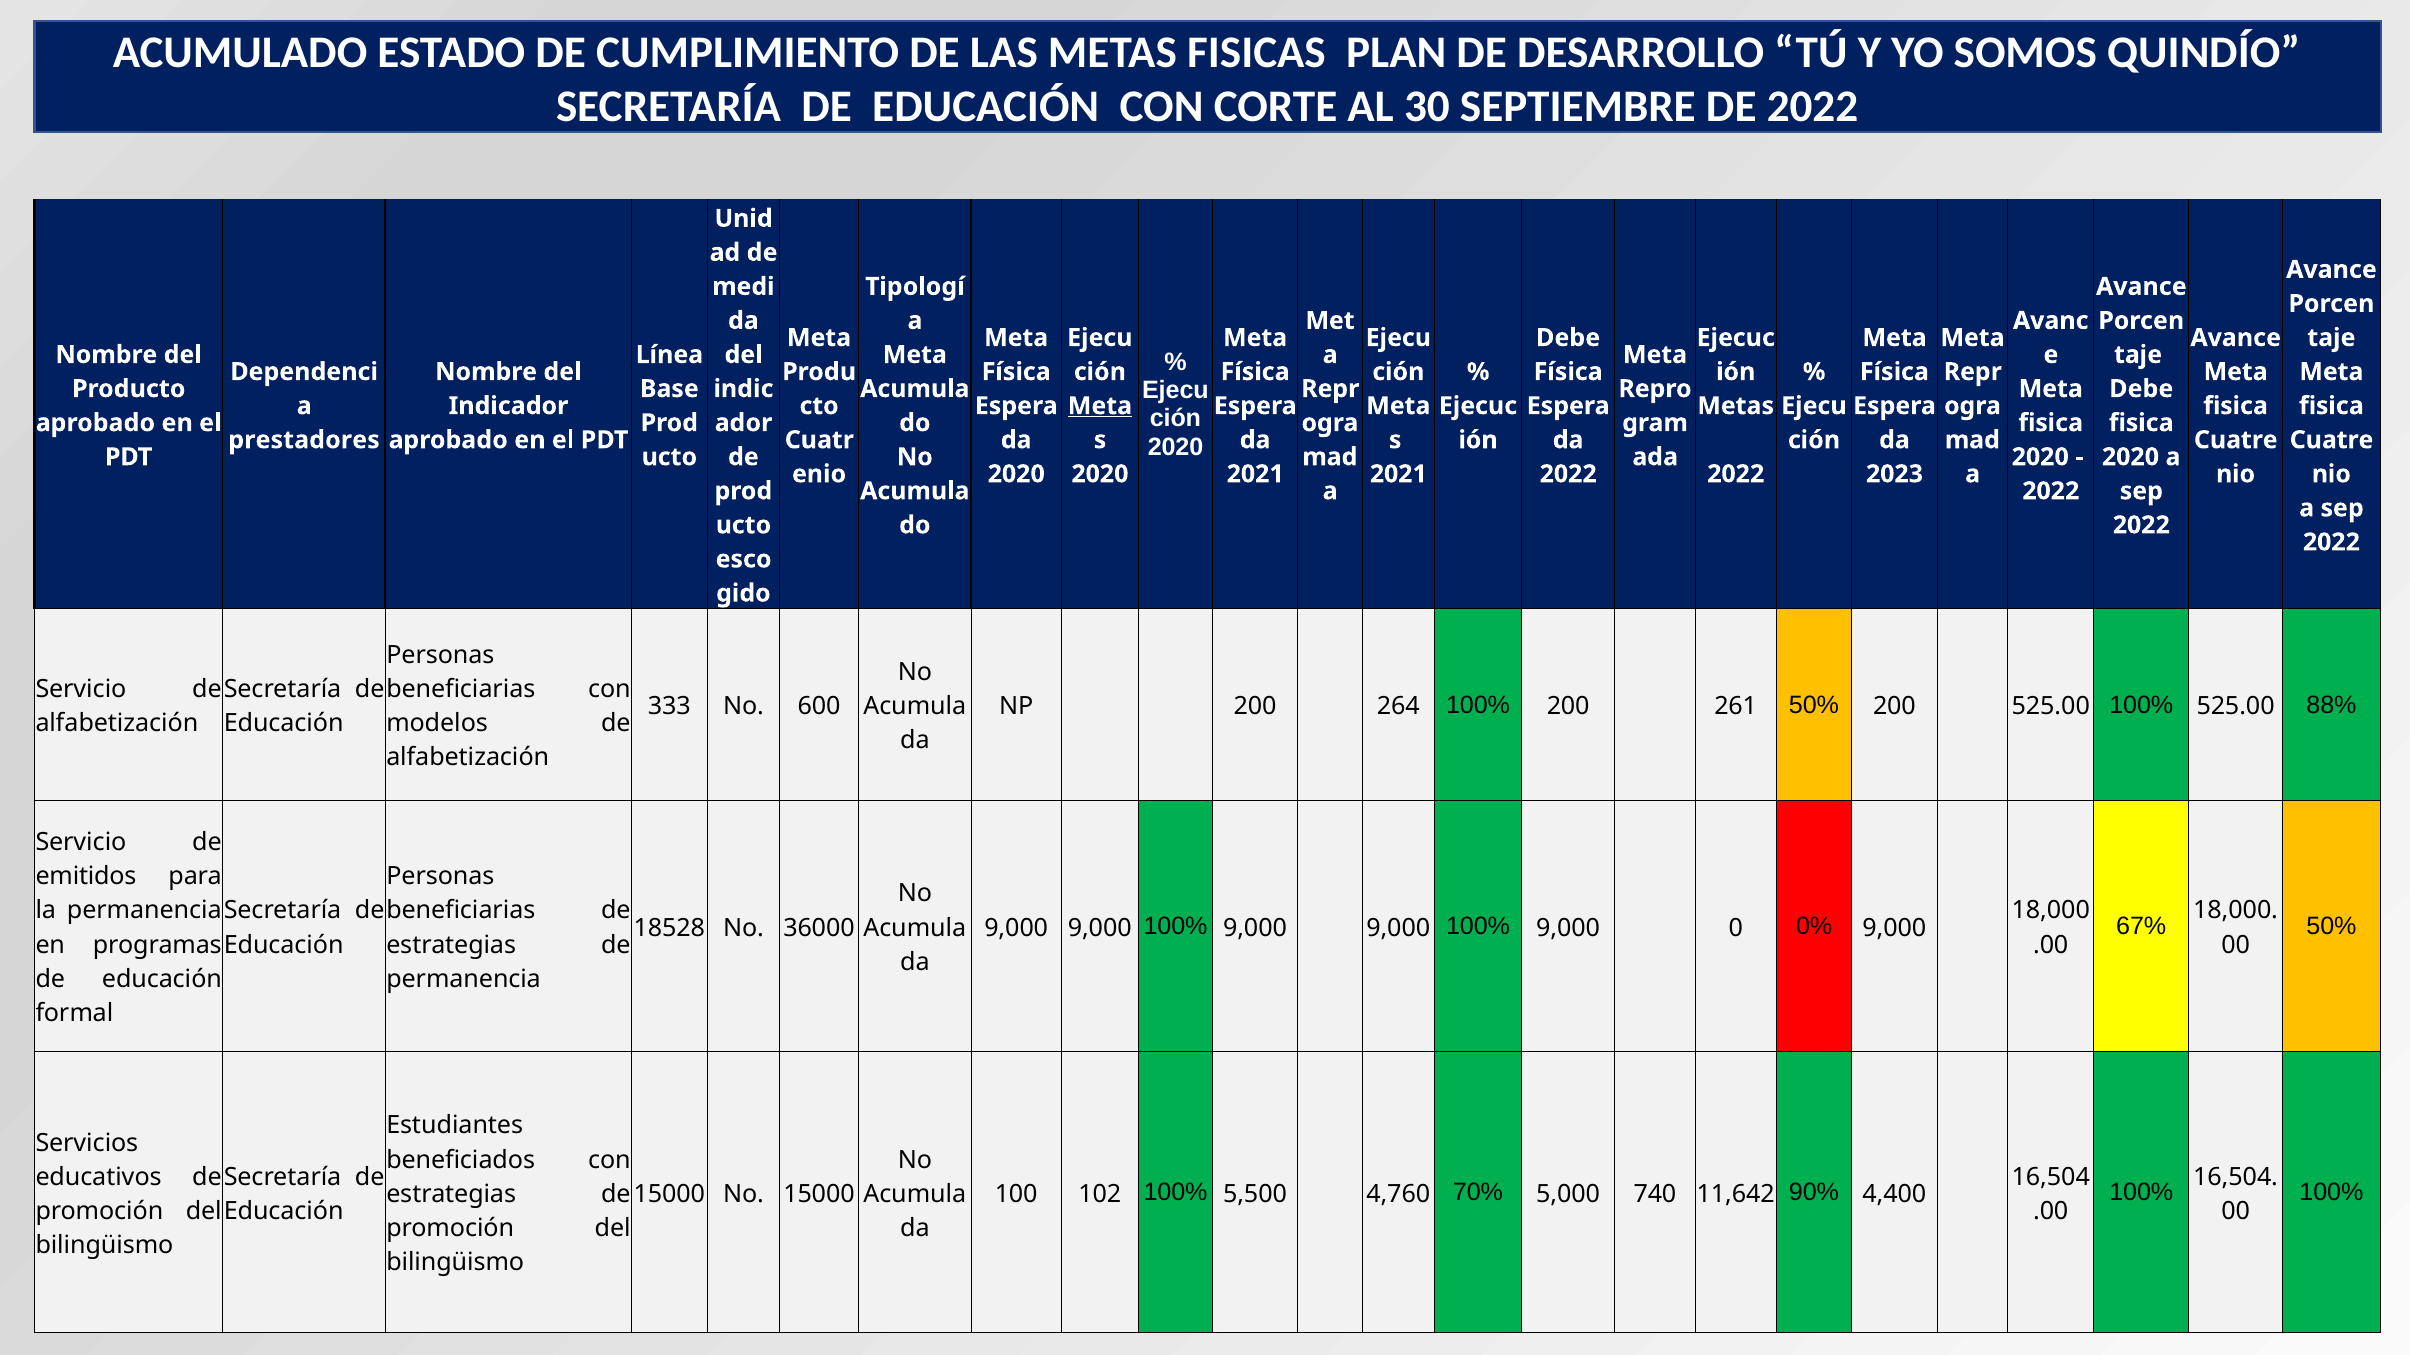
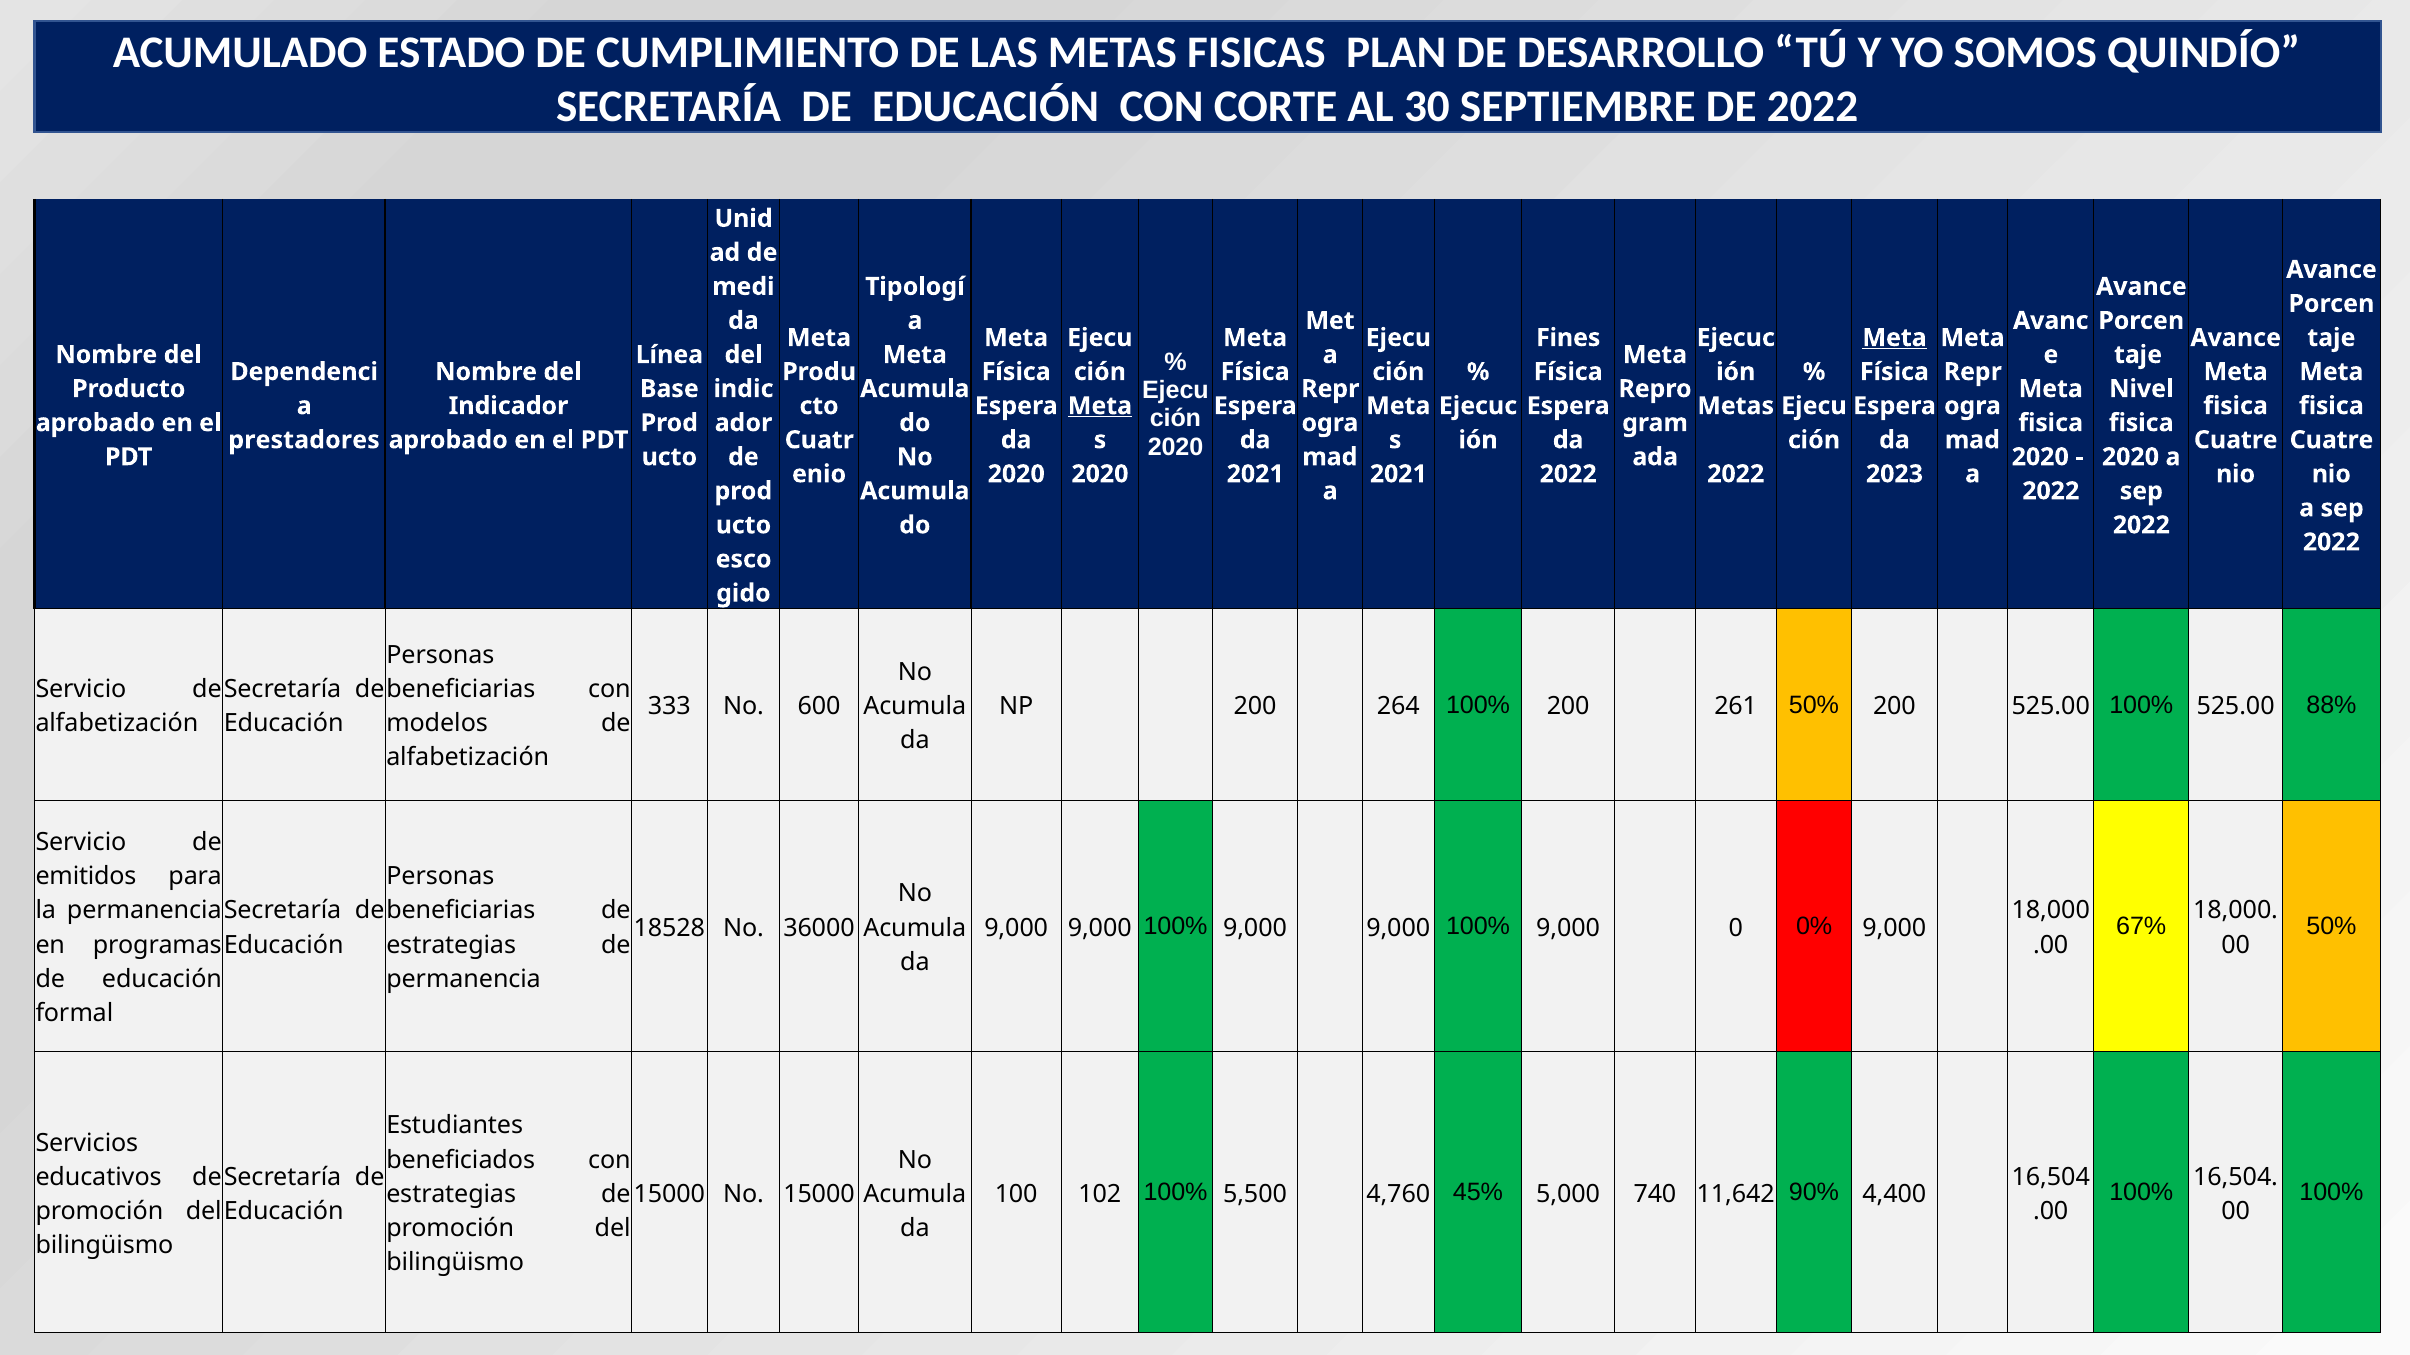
Debe: Debe -> Fines (1568, 338)
Meta underline: none -> present (1894, 338)
Debe: Debe -> Nivel (2141, 389)
70%: 70% -> 45% (1478, 1193)
